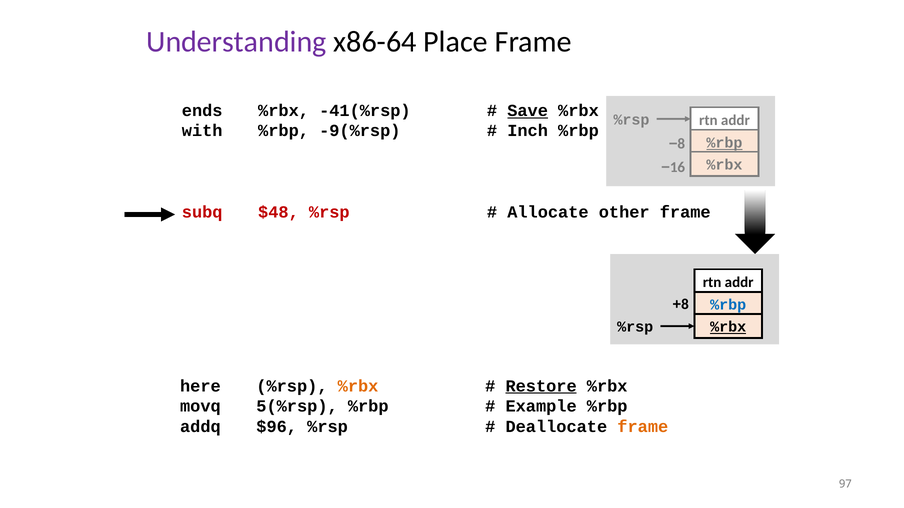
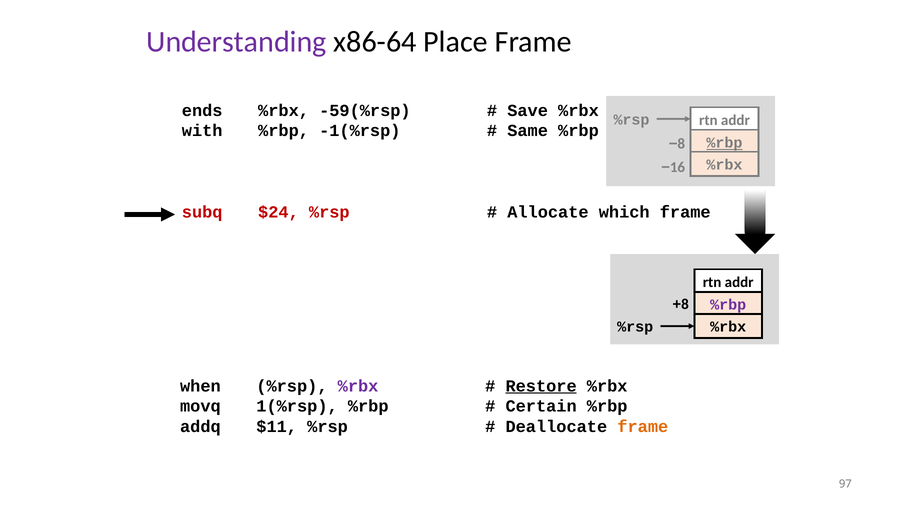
-41(%rsp: -41(%rsp -> -59(%rsp (365, 111)
Save underline: present -> none (528, 111)
-9(%rsp: -9(%rsp -> -1(%rsp (360, 131)
Inch: Inch -> Same (528, 131)
$48: $48 -> $24 (278, 212)
other: other -> which (624, 212)
%rbp colour: blue -> purple (728, 305)
%rbx underline: present -> none (728, 327)
here: here -> when (200, 386)
%rbx colour: orange -> purple (358, 386)
5(%rsp: 5(%rsp -> 1(%rsp (297, 407)
Example: Example -> Certain (541, 407)
$96: $96 -> $11 (277, 427)
